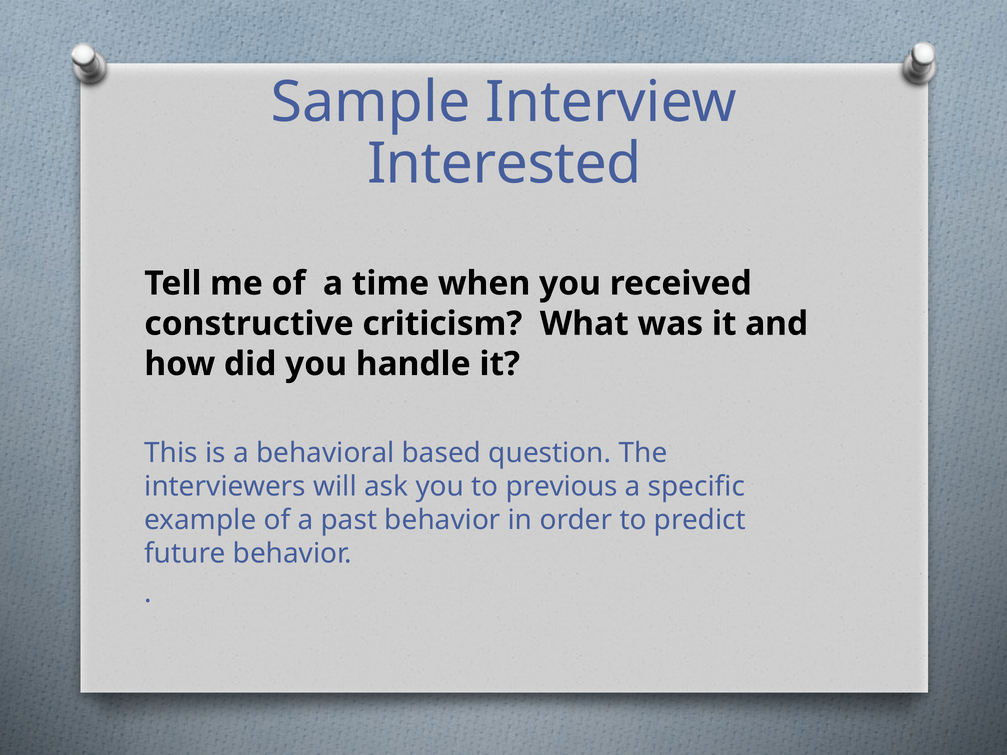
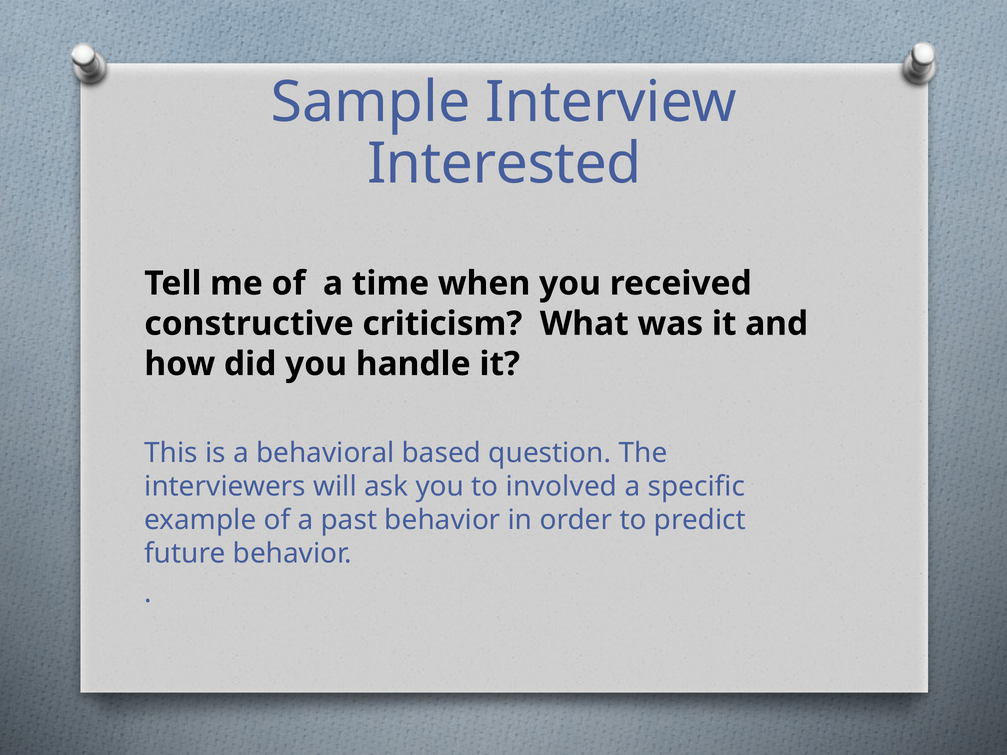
previous: previous -> involved (561, 487)
